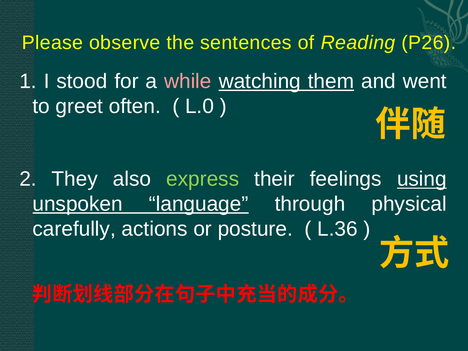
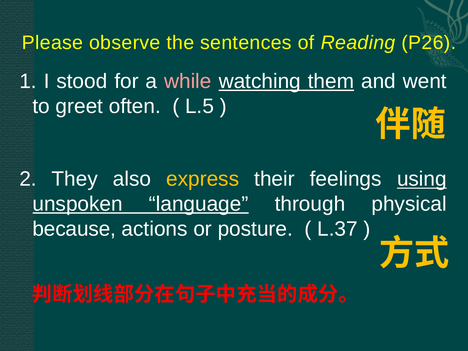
L.0: L.0 -> L.5 (200, 106)
express colour: light green -> yellow (203, 179)
carefully: carefully -> because (74, 229)
L.36: L.36 -> L.37 (338, 229)
